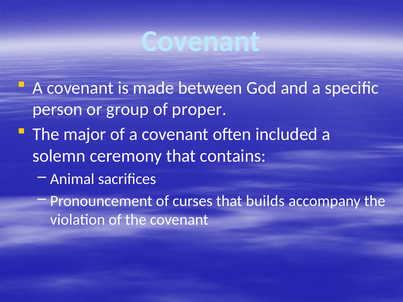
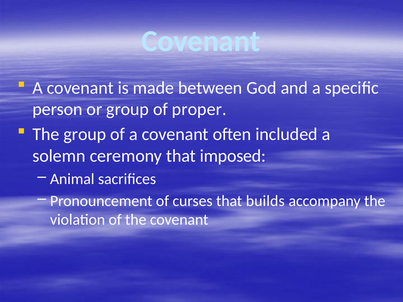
The major: major -> group (85, 134)
contains: contains -> imposed (233, 156)
